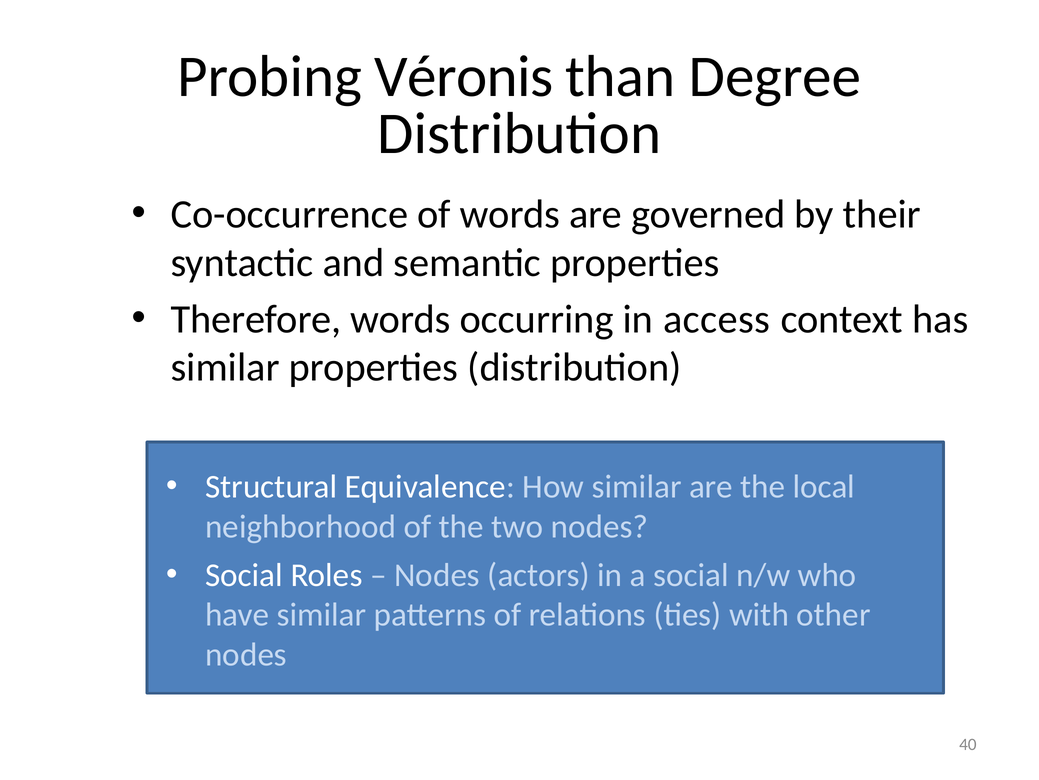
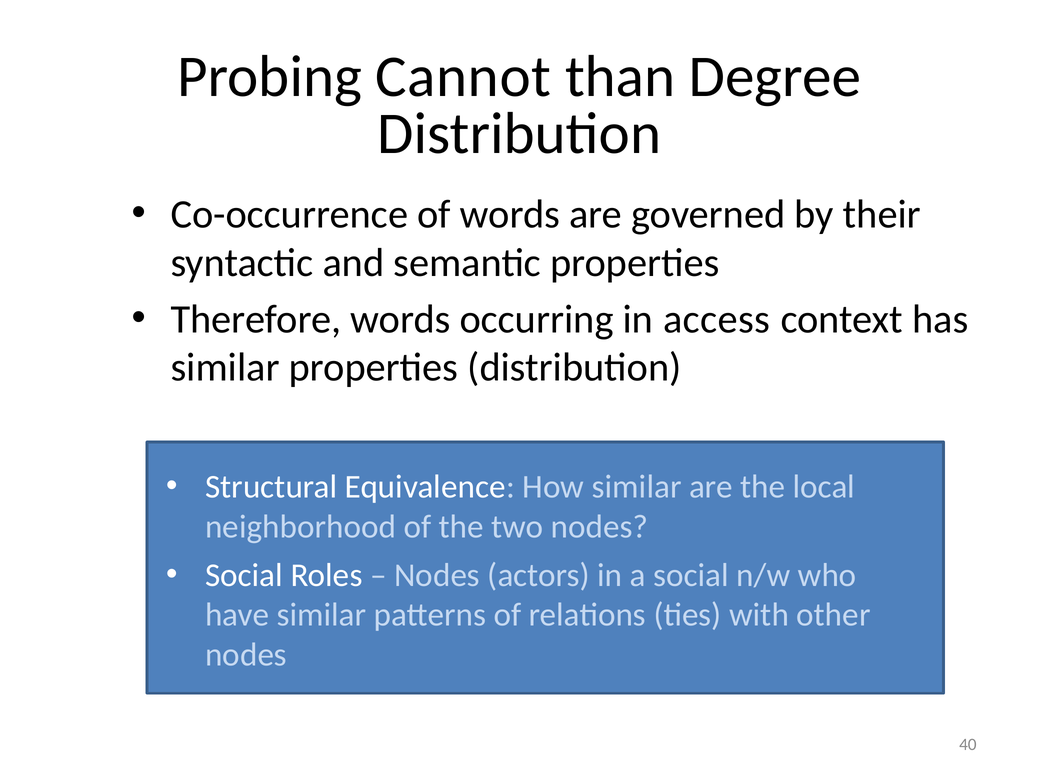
Véronis: Véronis -> Cannot (463, 77)
